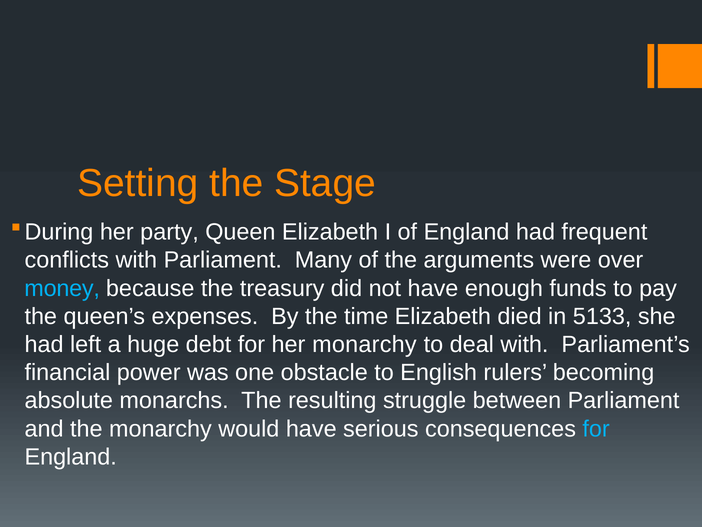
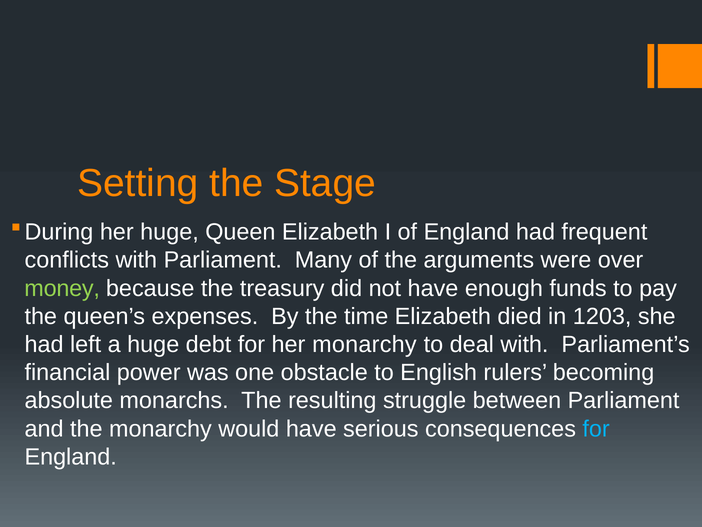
her party: party -> huge (170, 232)
money colour: light blue -> light green (62, 288)
5133: 5133 -> 1203 (602, 316)
